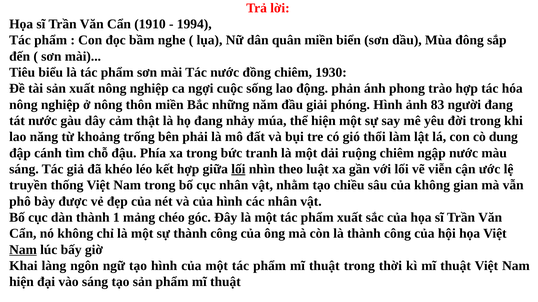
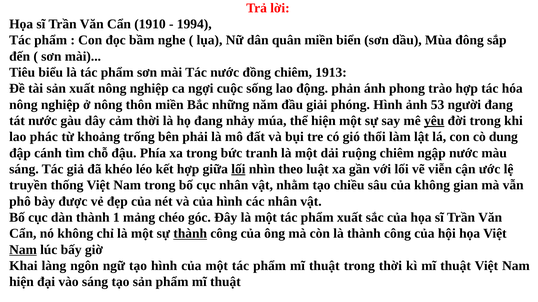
1930: 1930 -> 1913 (331, 73)
83: 83 -> 53 (438, 105)
cảm thật: thật -> thời (148, 121)
yêu underline: none -> present (434, 121)
năng: năng -> phác (44, 137)
thành underline: none -> present (190, 234)
